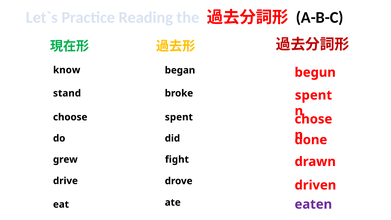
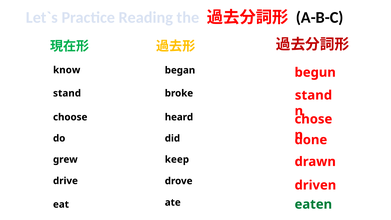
spent: spent -> stand (313, 95)
spent: spent -> heard (179, 117)
fight: fight -> keep (177, 159)
eaten colour: purple -> green (313, 204)
